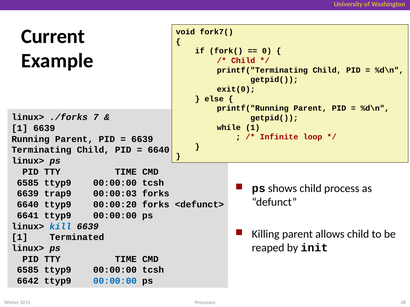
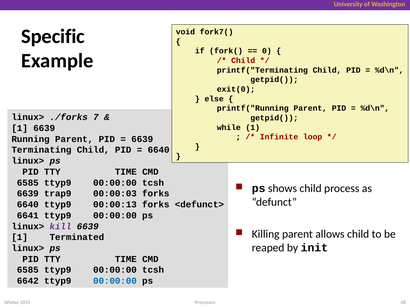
Current: Current -> Specific (53, 36)
00:00:20: 00:00:20 -> 00:00:13 (115, 205)
kill colour: blue -> purple (60, 227)
